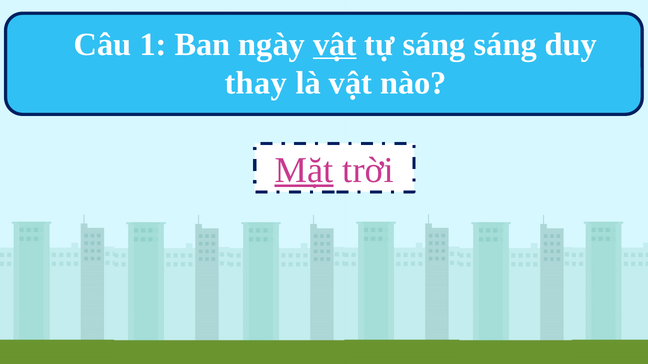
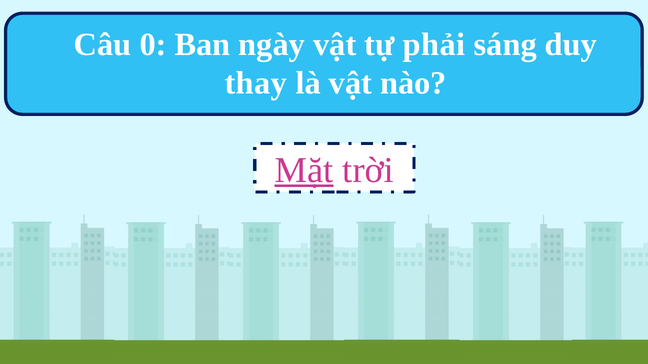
1: 1 -> 0 (153, 44)
vật underline: present -> none (335, 44)
tự sáng: sáng -> phải (434, 44)
